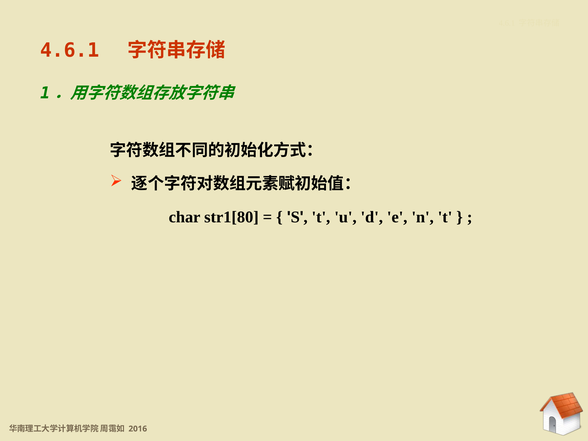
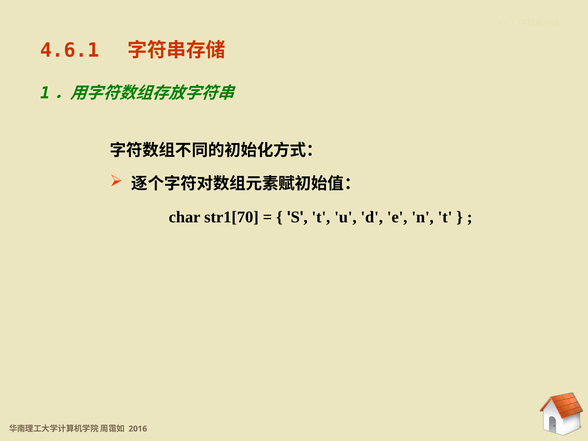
str1[80: str1[80 -> str1[70 (231, 217)
